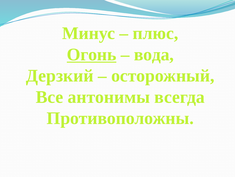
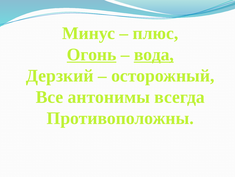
вода underline: none -> present (154, 54)
